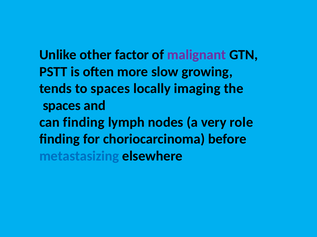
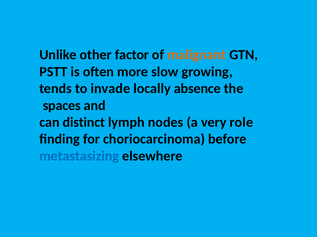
malignant colour: purple -> orange (197, 55)
to spaces: spaces -> invade (110, 89)
imaging: imaging -> absence (197, 89)
can finding: finding -> distinct (84, 123)
